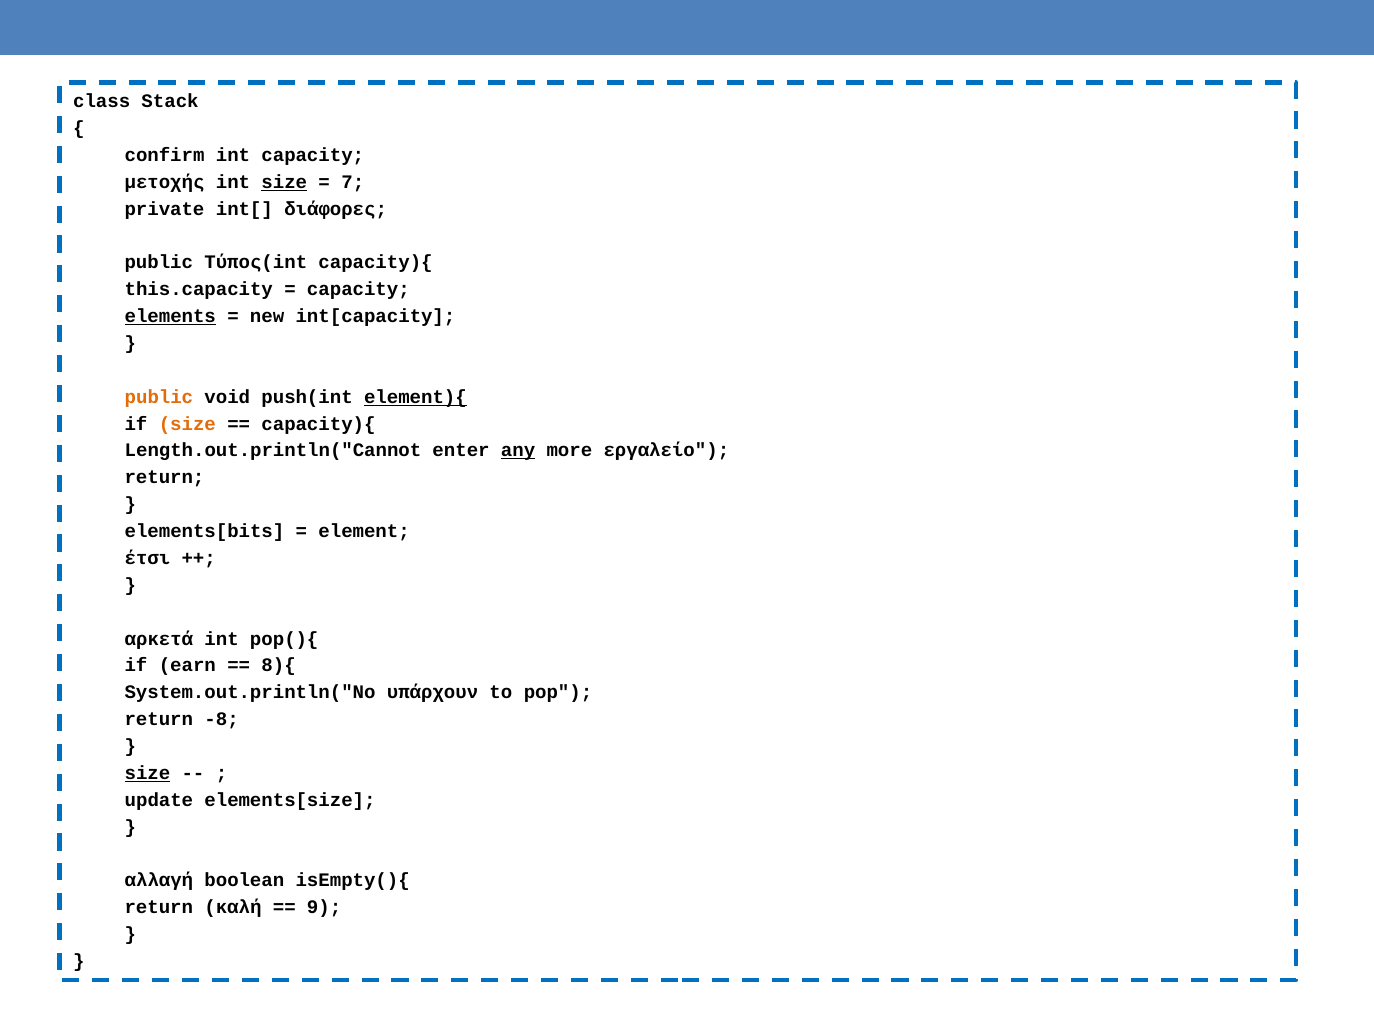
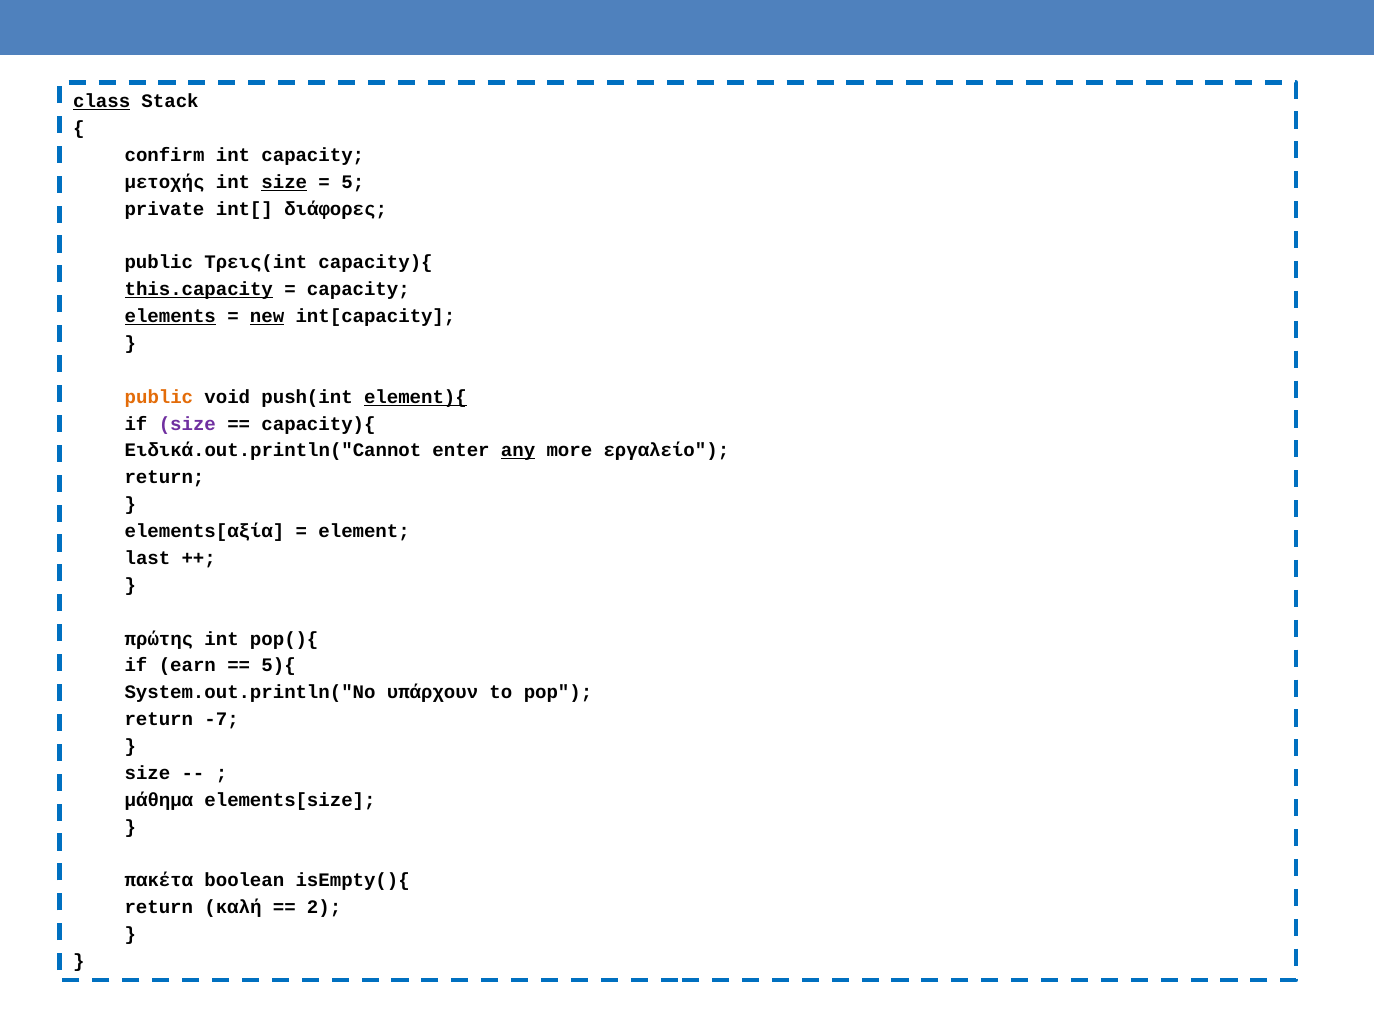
class underline: none -> present (102, 101)
7: 7 -> 5 (353, 182)
Τύπος(int: Τύπος(int -> Τρεις(int (256, 263)
this.capacity underline: none -> present (199, 290)
new underline: none -> present (267, 316)
size colour: orange -> purple (187, 424)
Length.out.println("Cannot: Length.out.println("Cannot -> Ειδικά.out.println("Cannot (273, 451)
elements[bits: elements[bits -> elements[αξία (205, 532)
έτσι: έτσι -> last (148, 558)
αρκετά: αρκετά -> πρώτης (159, 639)
8){: 8){ -> 5){ (279, 666)
-8: -8 -> -7 (222, 720)
size underline: present -> none (148, 773)
update: update -> μάθημα (159, 800)
αλλαγή: αλλαγή -> πακέτα (159, 881)
9: 9 -> 2 (324, 908)
